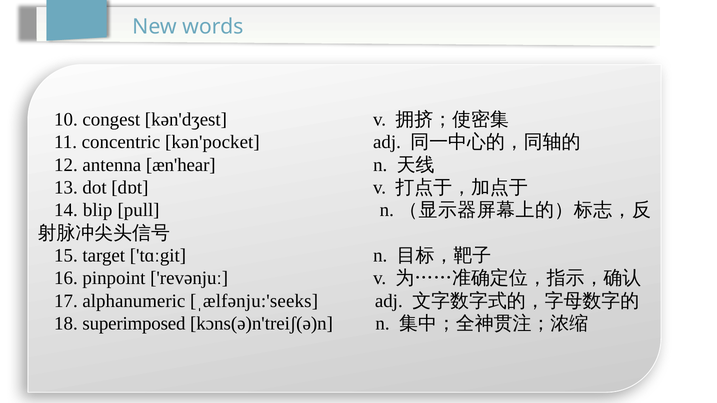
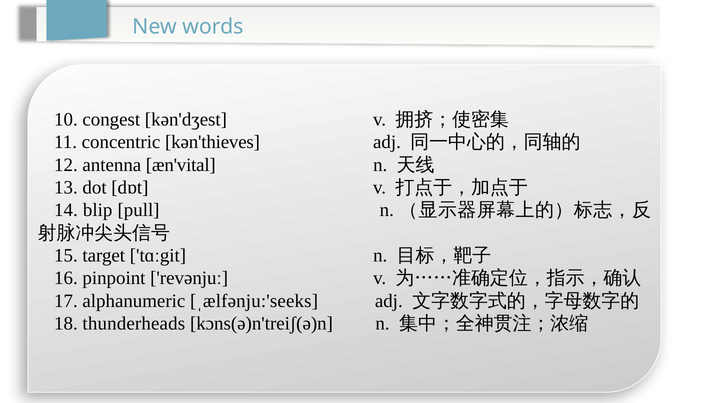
kən'pocket: kən'pocket -> kən'thieves (213, 142)
æn'hear: æn'hear -> æn'vital (181, 165)
superimposed: superimposed -> thunderheads (134, 324)
